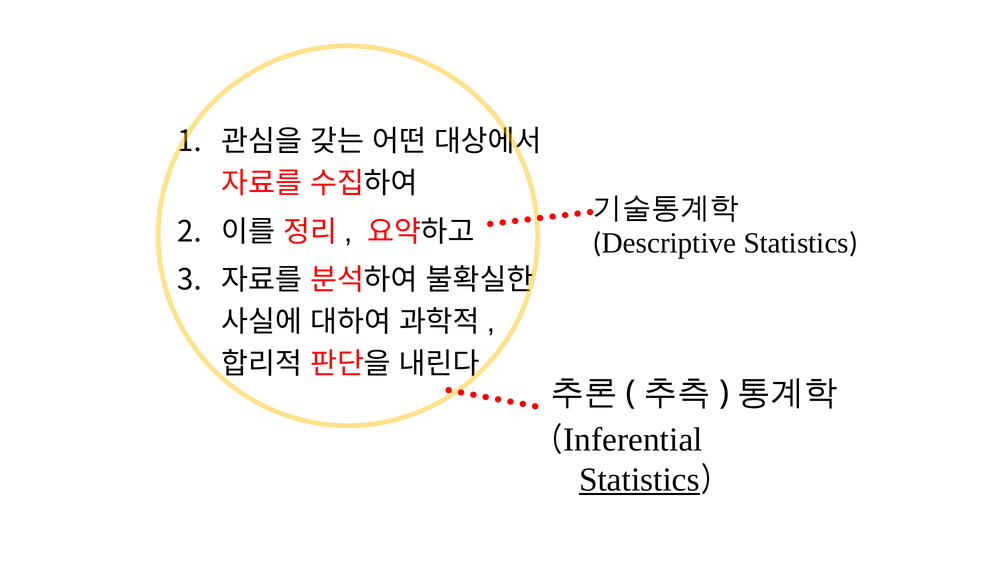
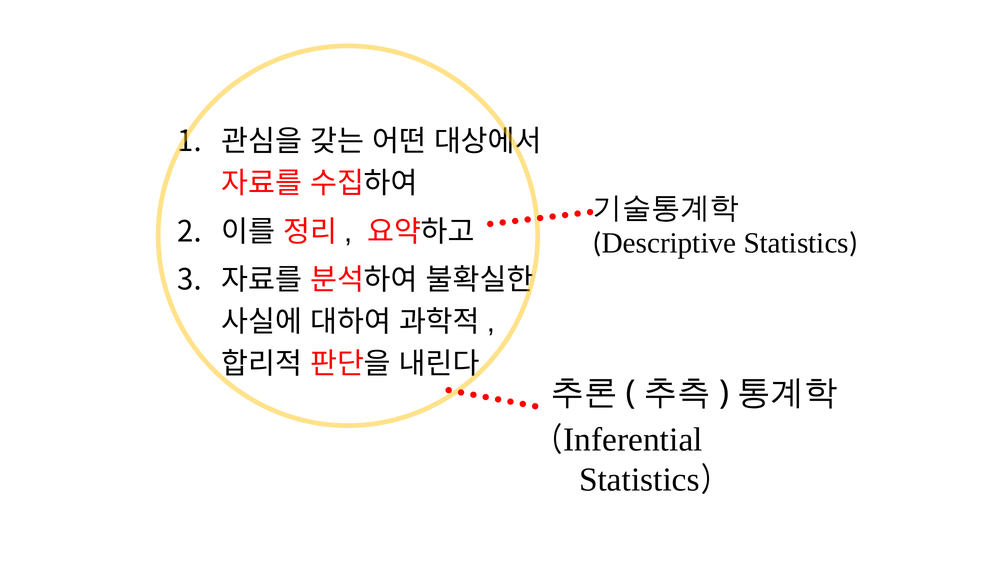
Statistics underline: present -> none (639, 479)
